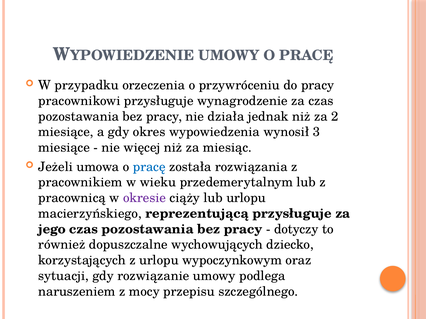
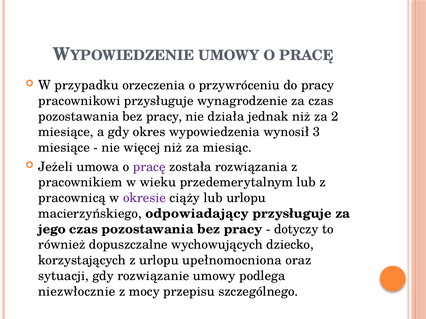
pracę colour: blue -> purple (149, 167)
reprezentującą: reprezentującą -> odpowiadający (197, 214)
wypoczynkowym: wypoczynkowym -> upełnomocniona (232, 261)
naruszeniem: naruszeniem -> niezwłocznie (77, 292)
